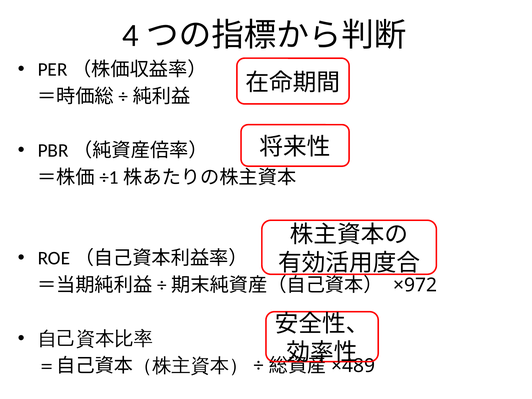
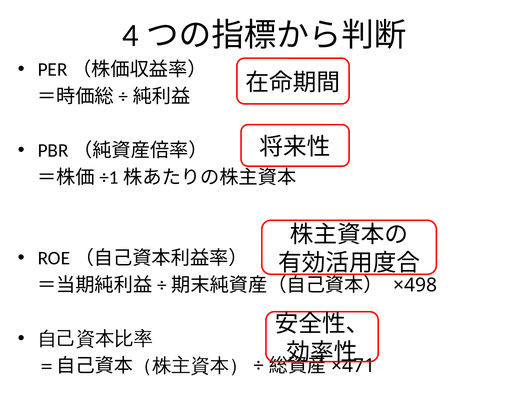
×972: ×972 -> ×498 (415, 285)
×489: ×489 -> ×471 (353, 366)
